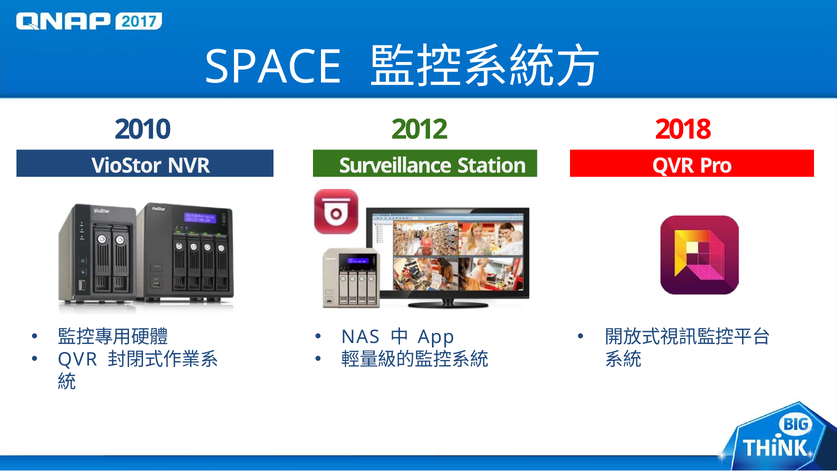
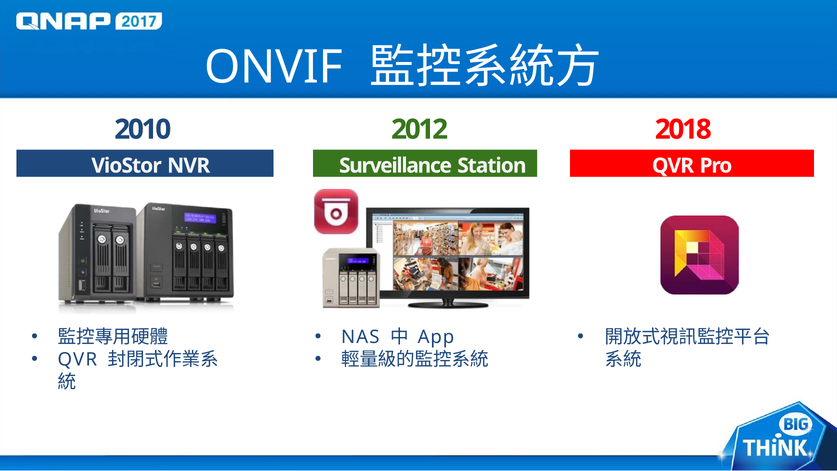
SPACE: SPACE -> ONVIF (273, 67)
